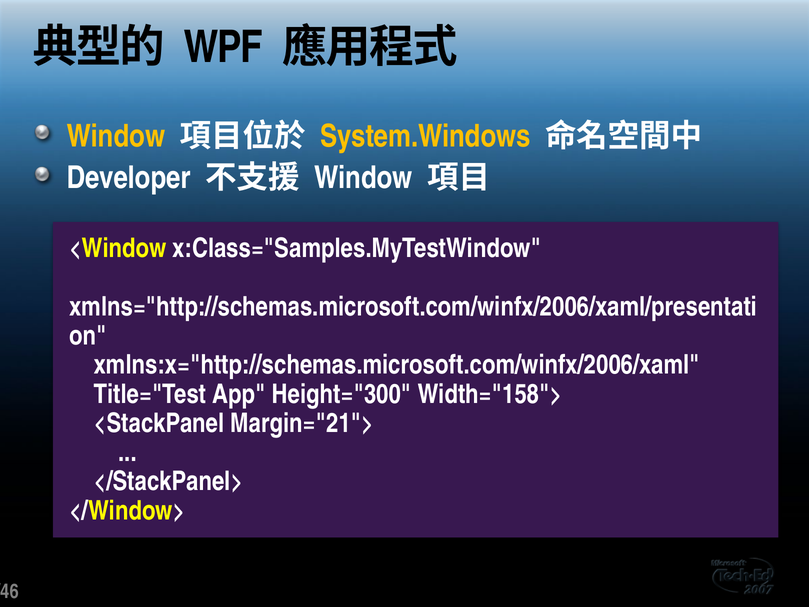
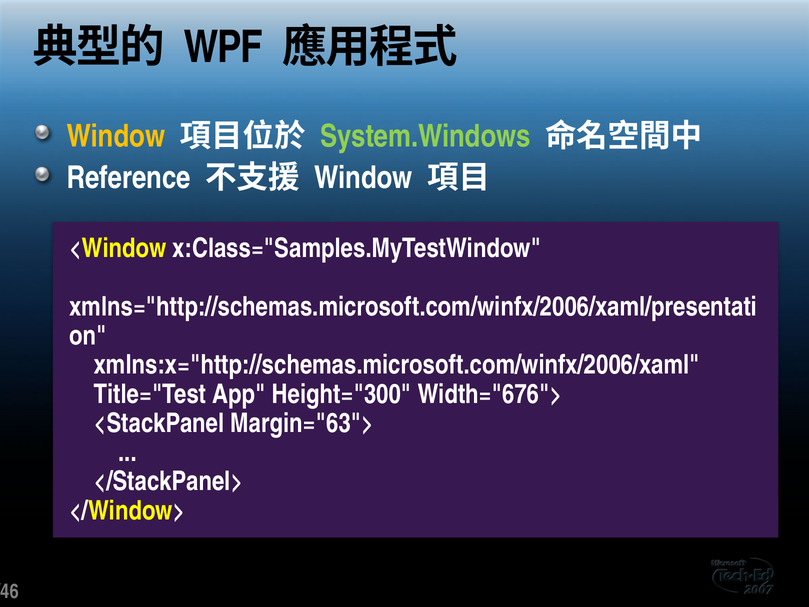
System.Windows colour: yellow -> light green (425, 136)
Developer: Developer -> Reference (129, 178)
Width="158">: Width="158"> -> Width="676"> (490, 394)
Margin="21">: Margin="21"> -> Margin="63"> (302, 423)
